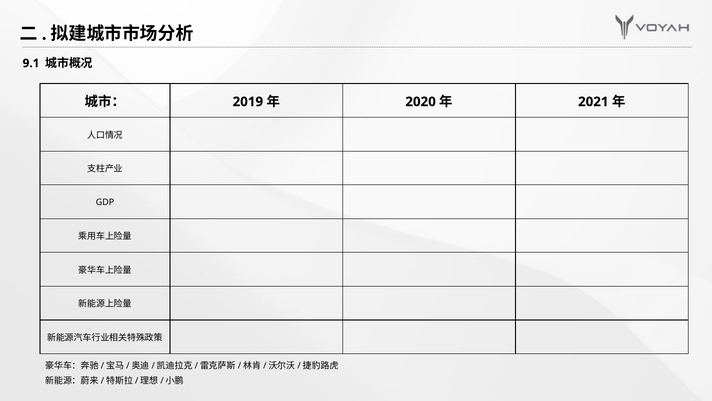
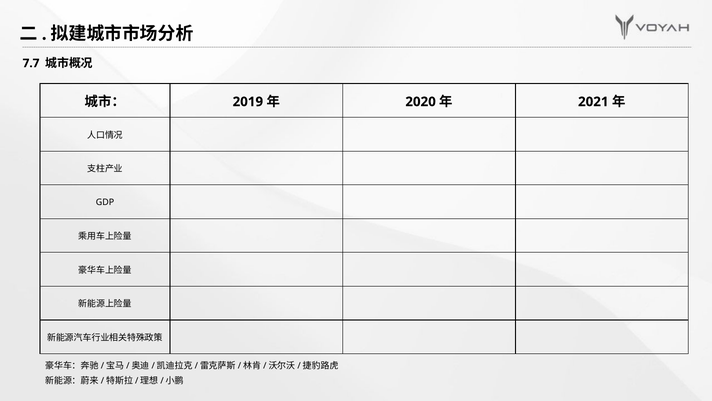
9.1: 9.1 -> 7.7 (31, 63)
